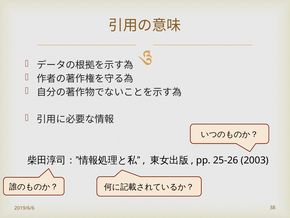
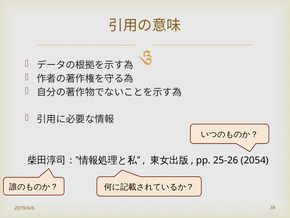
2003: 2003 -> 2054 (255, 160)
